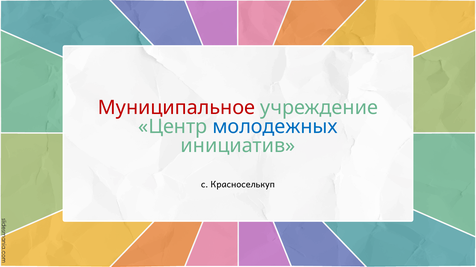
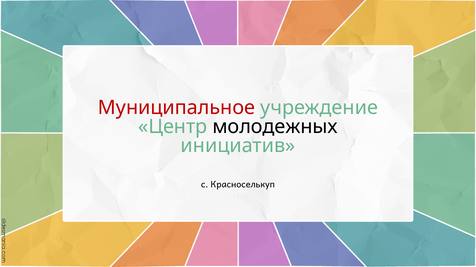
молодежных colour: blue -> black (275, 127)
